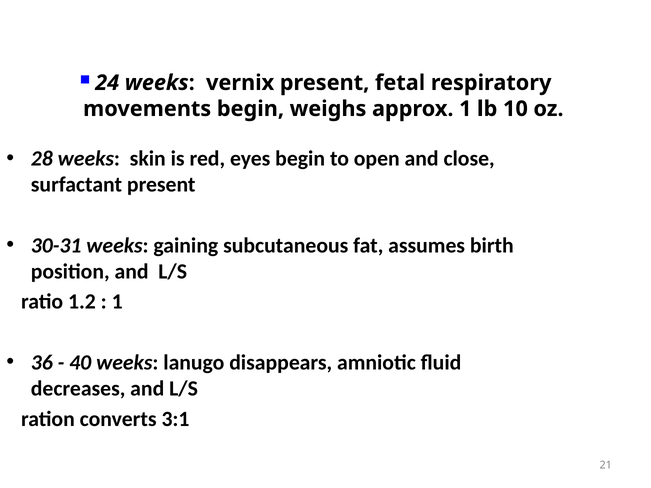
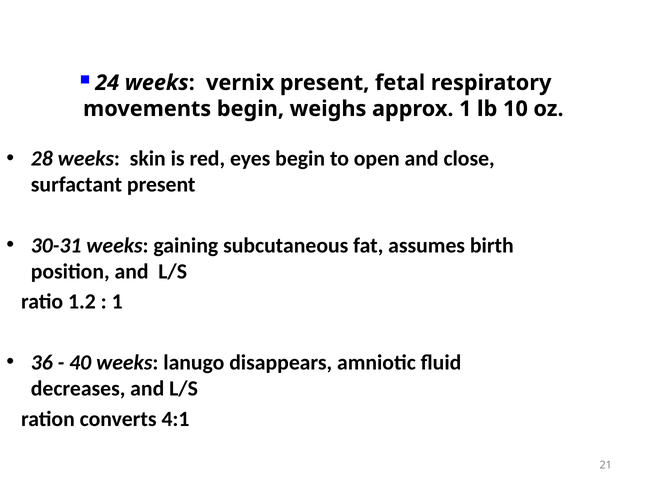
3:1: 3:1 -> 4:1 (175, 419)
